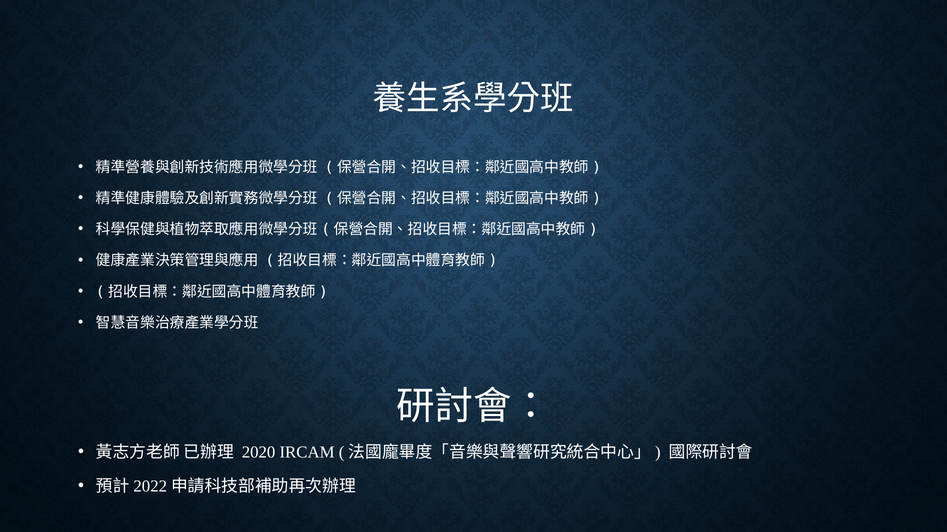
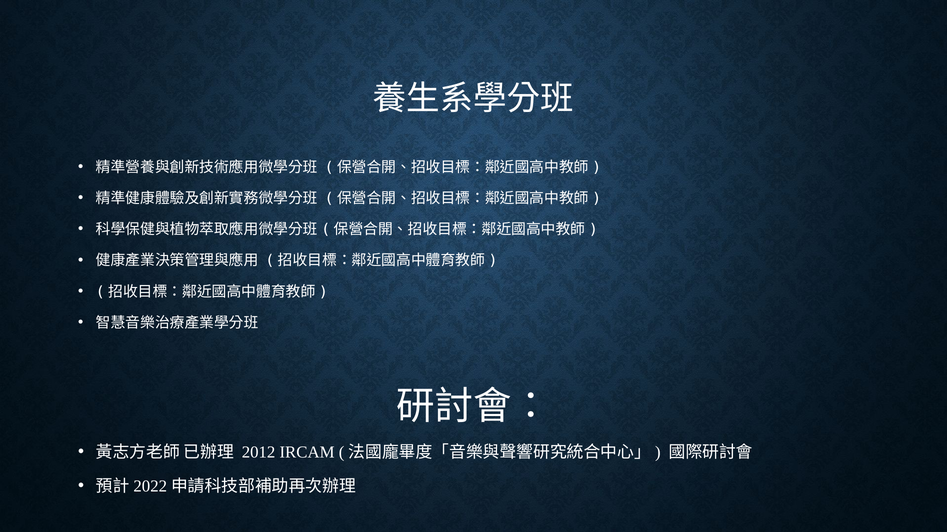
2020: 2020 -> 2012 (259, 453)
